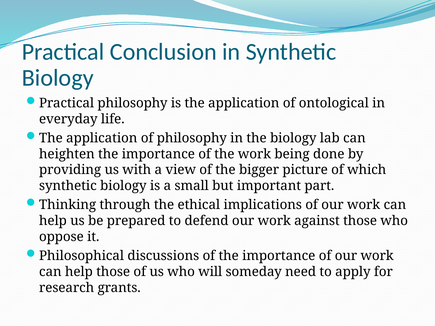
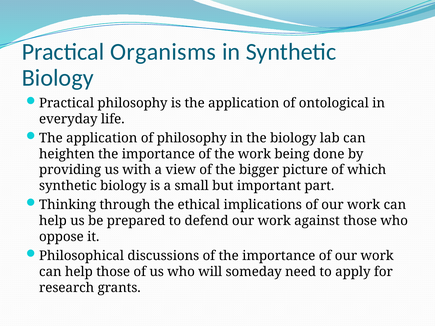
Conclusion: Conclusion -> Organisms (163, 52)
